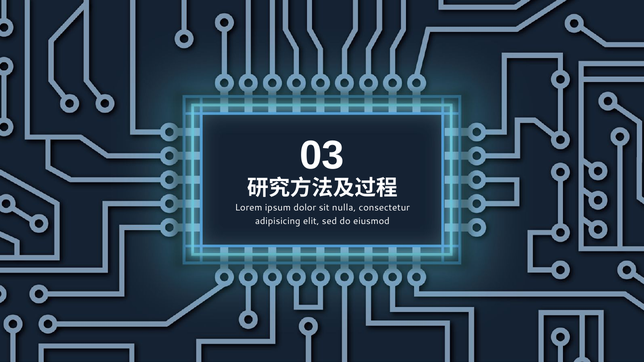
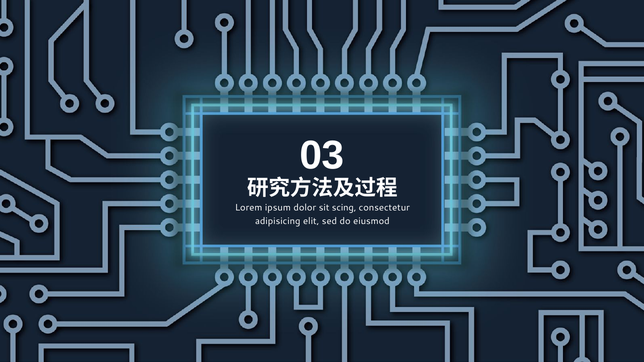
nulla: nulla -> scing (344, 208)
